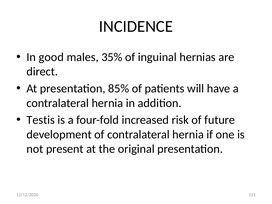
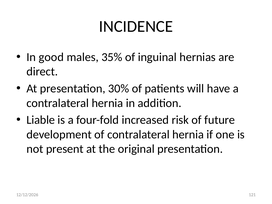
85%: 85% -> 30% (119, 89)
Testis: Testis -> Liable (41, 120)
